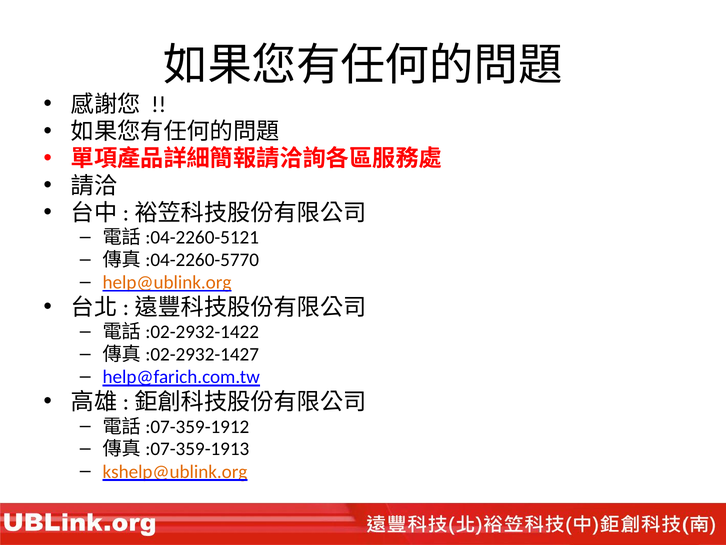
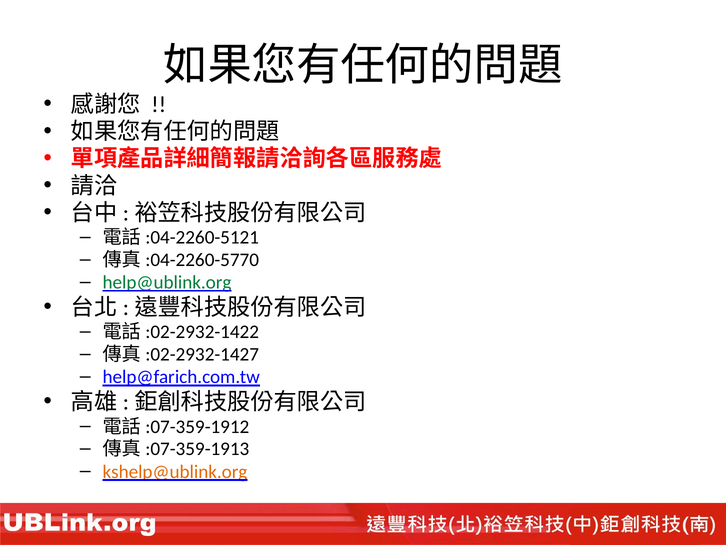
help@ublink.org colour: orange -> green (167, 282)
